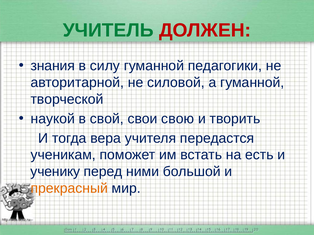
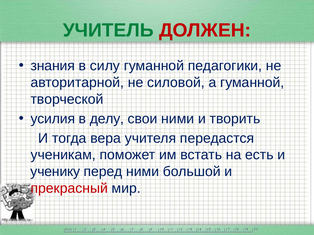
наукой: наукой -> усилия (53, 119)
свой: свой -> делу (107, 119)
свои свою: свою -> ними (178, 119)
прекрасный colour: orange -> red (69, 189)
